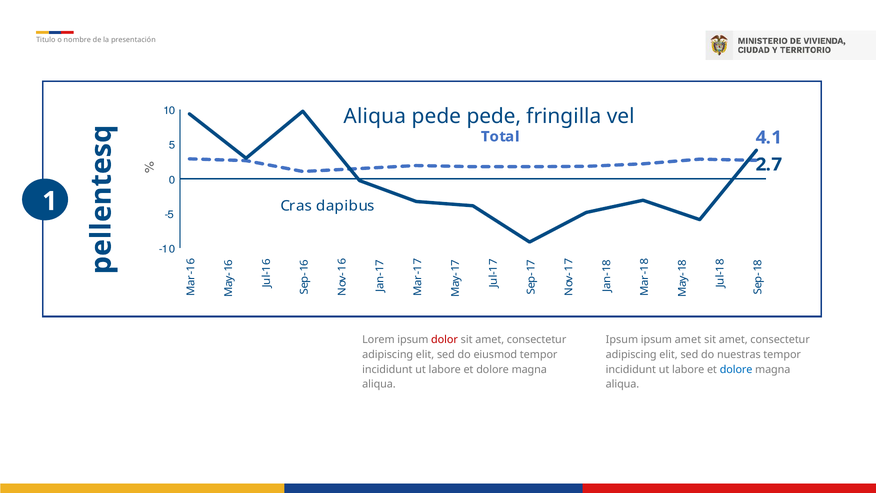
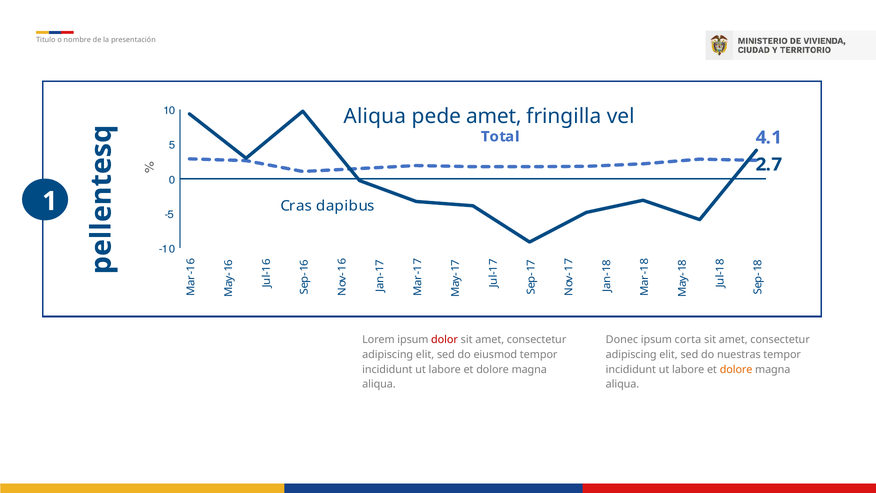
pede pede: pede -> amet (494, 116)
Ipsum: Ipsum -> Donec (622, 340)
ipsum amet: amet -> corta (688, 340)
dolore colour: blue -> orange (736, 369)
